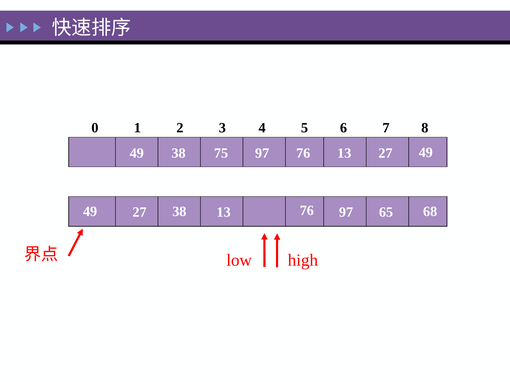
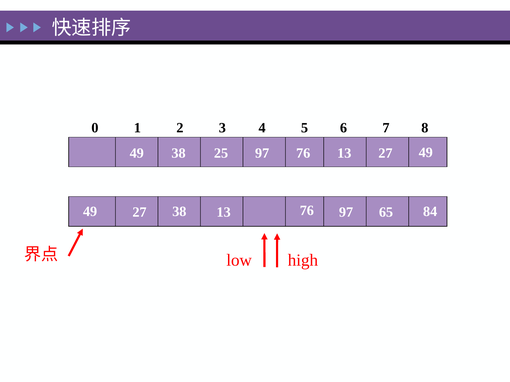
75: 75 -> 25 (221, 154)
68: 68 -> 84 (430, 212)
